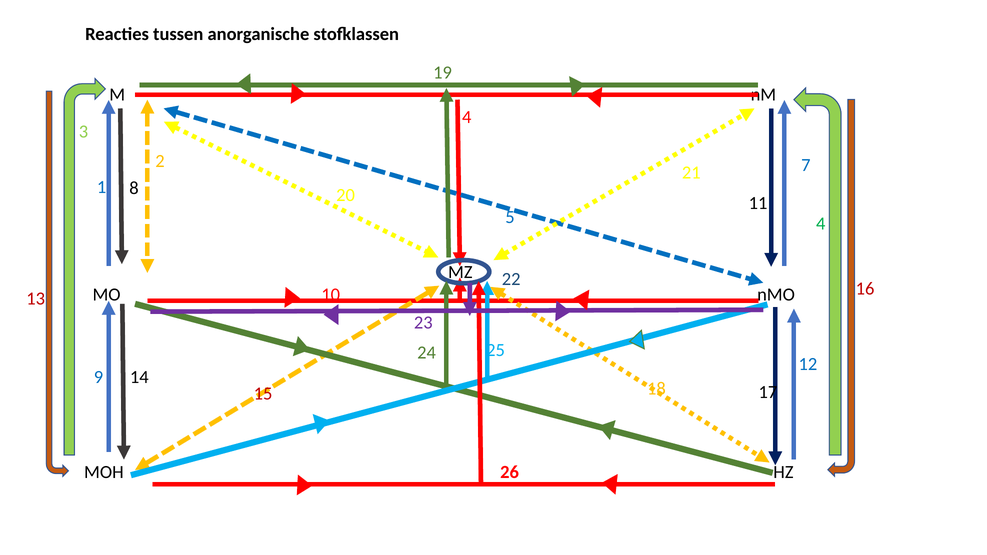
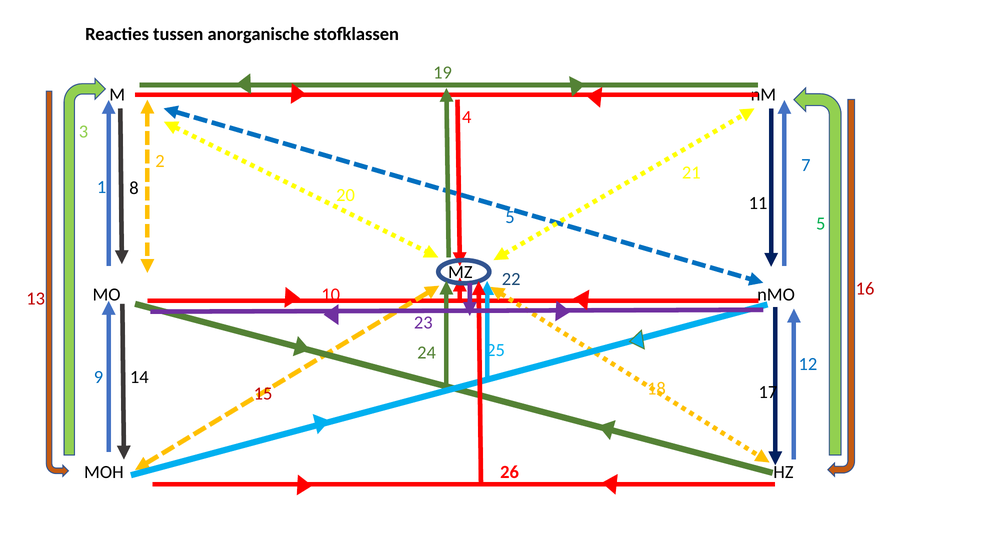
4: 4 -> 5 (821, 224)
